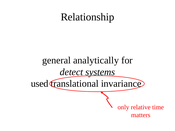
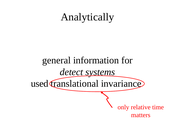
Relationship: Relationship -> Analytically (87, 17)
analytically: analytically -> information (96, 60)
